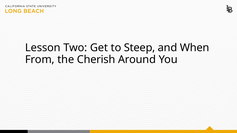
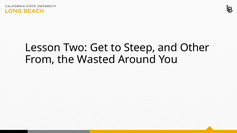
When: When -> Other (195, 48)
Cherish: Cherish -> Wasted (96, 60)
